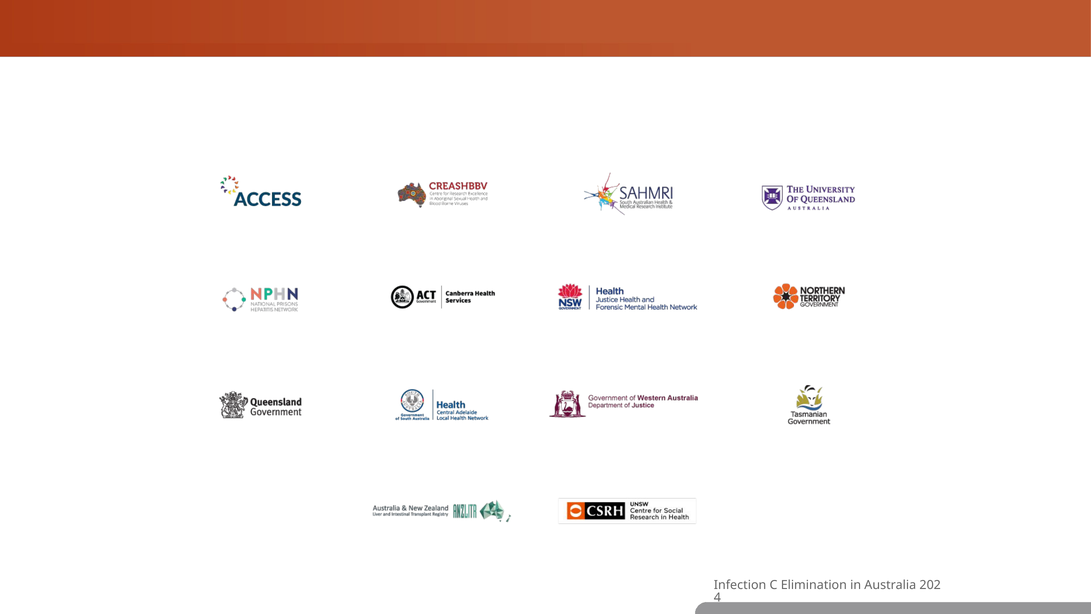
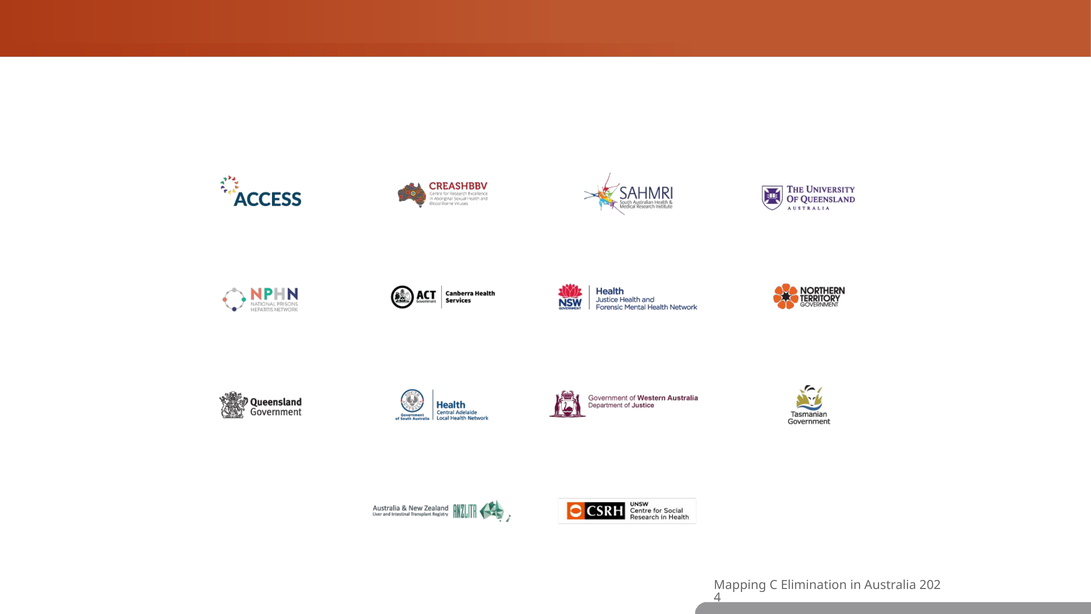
Infection: Infection -> Mapping (740, 585)
